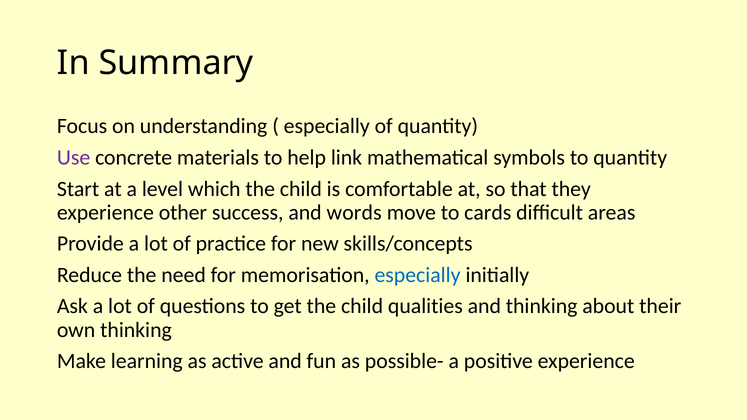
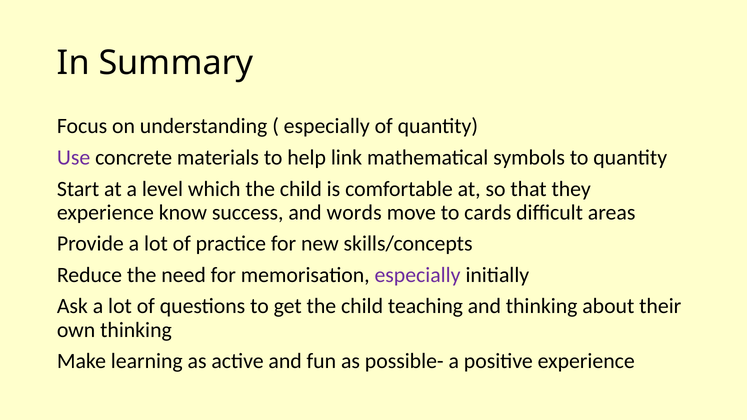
other: other -> know (183, 212)
especially colour: blue -> purple (418, 275)
qualities: qualities -> teaching (425, 306)
